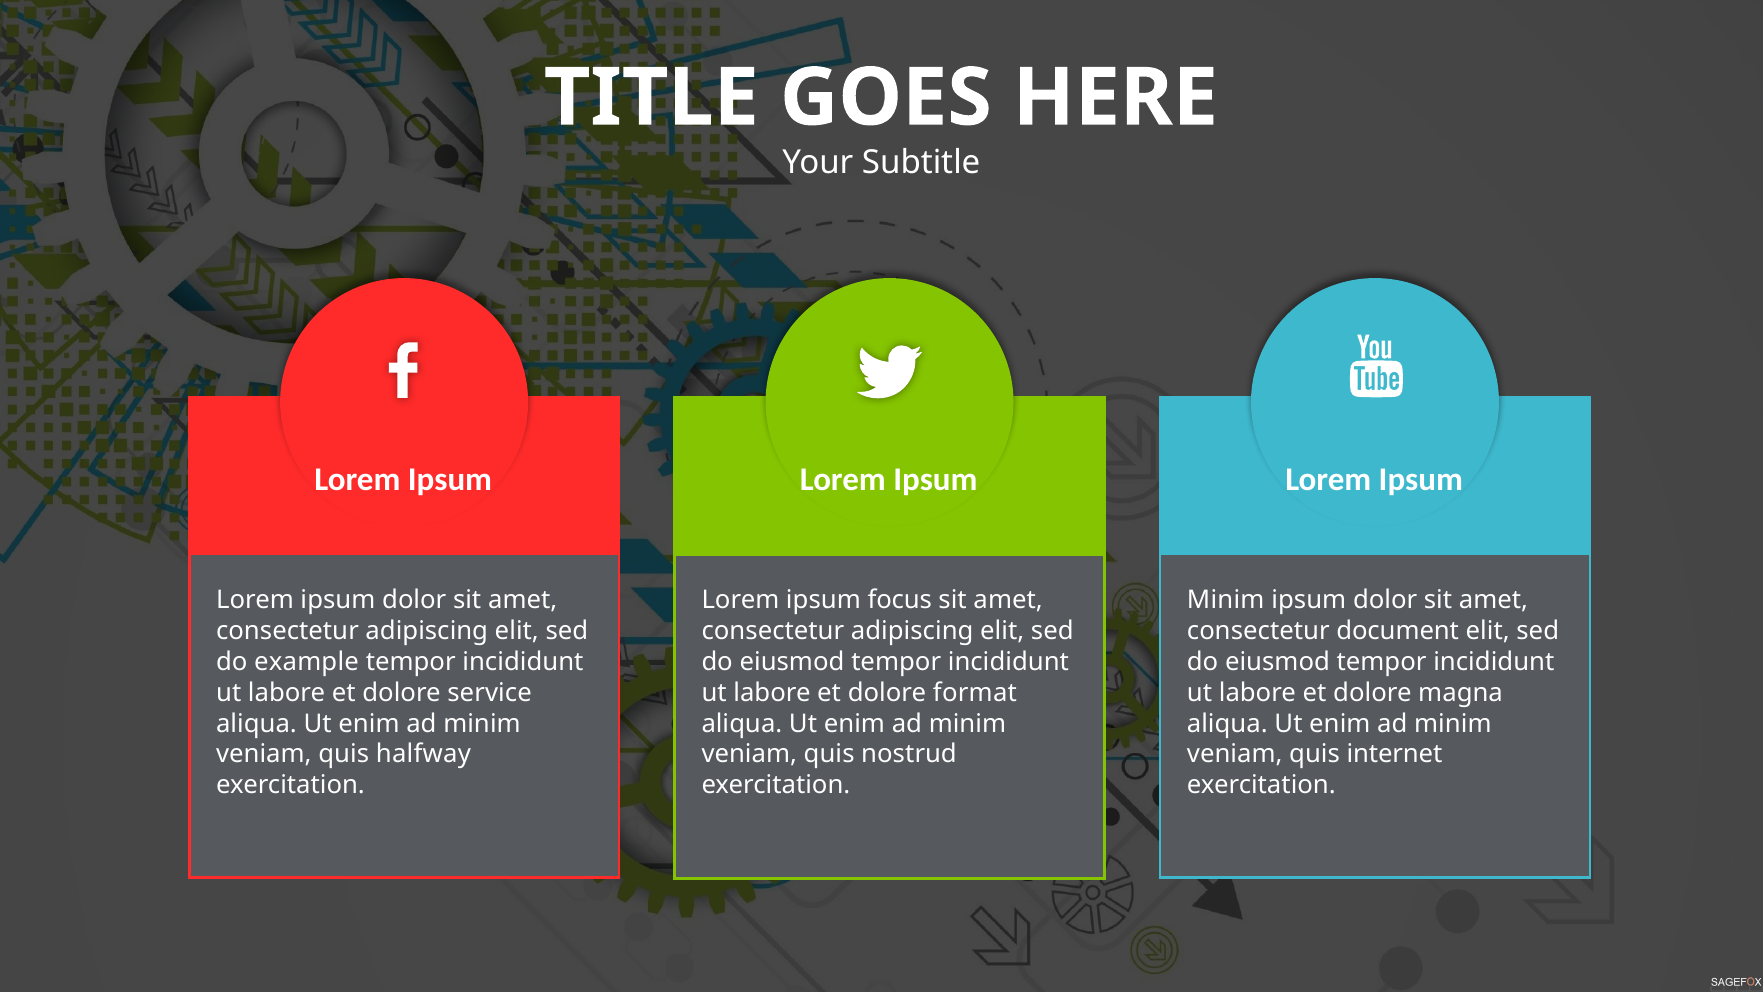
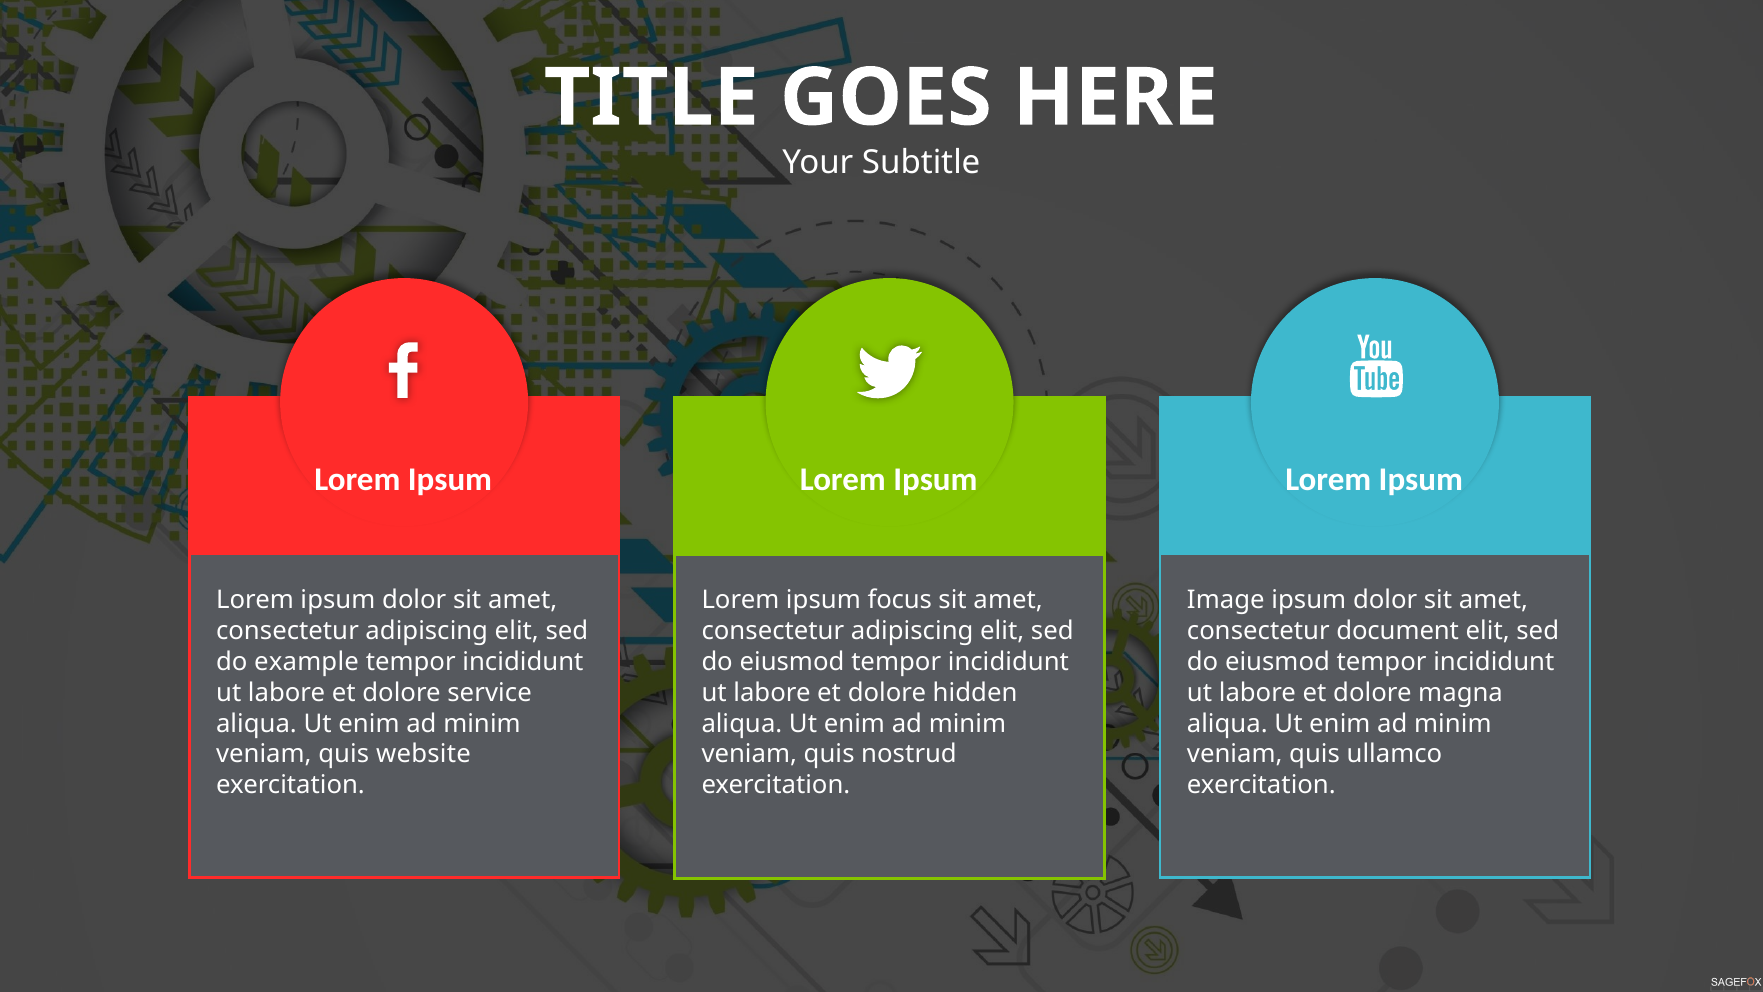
Minim: Minim -> Image (1226, 600)
format: format -> hidden (975, 693)
halfway: halfway -> website (423, 754)
internet: internet -> ullamco (1394, 754)
